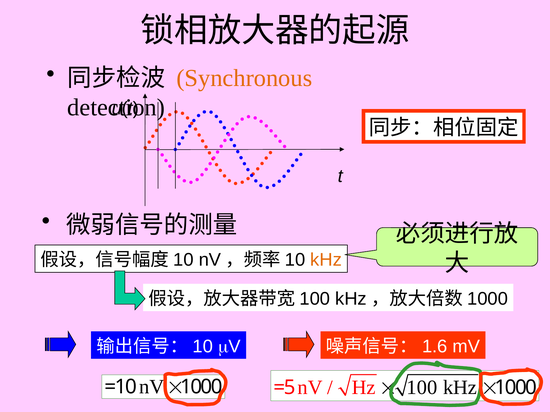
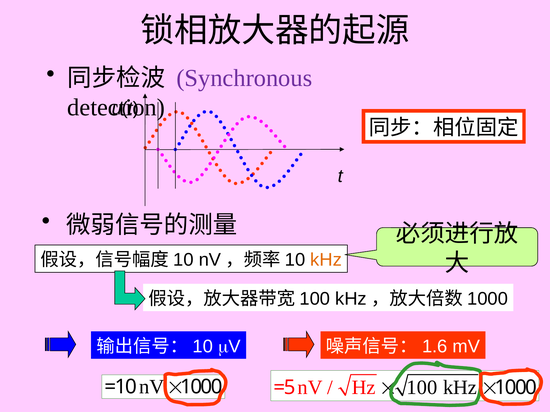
Synchronous colour: orange -> purple (244, 78)
